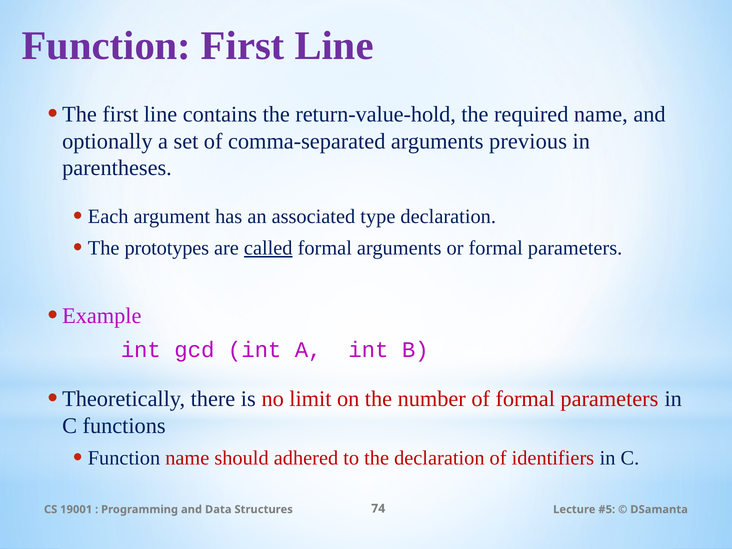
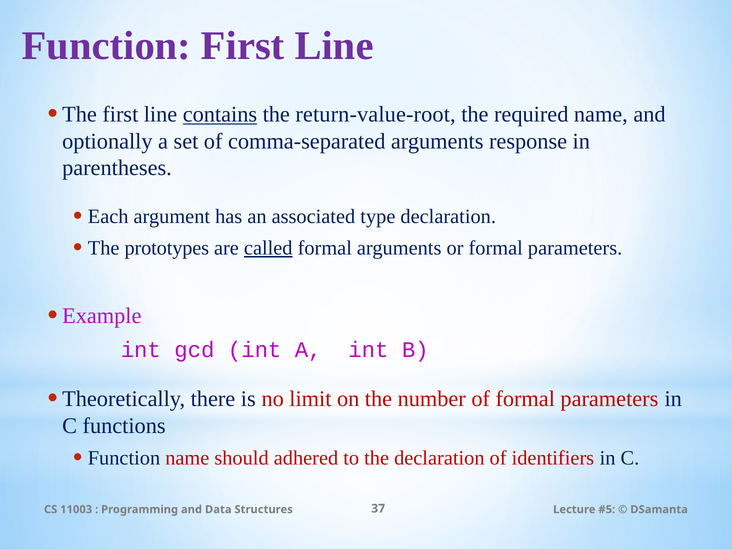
contains underline: none -> present (220, 114)
return-value-hold: return-value-hold -> return-value-root (376, 114)
previous: previous -> response (528, 141)
19001: 19001 -> 11003 (76, 509)
74: 74 -> 37 (378, 509)
